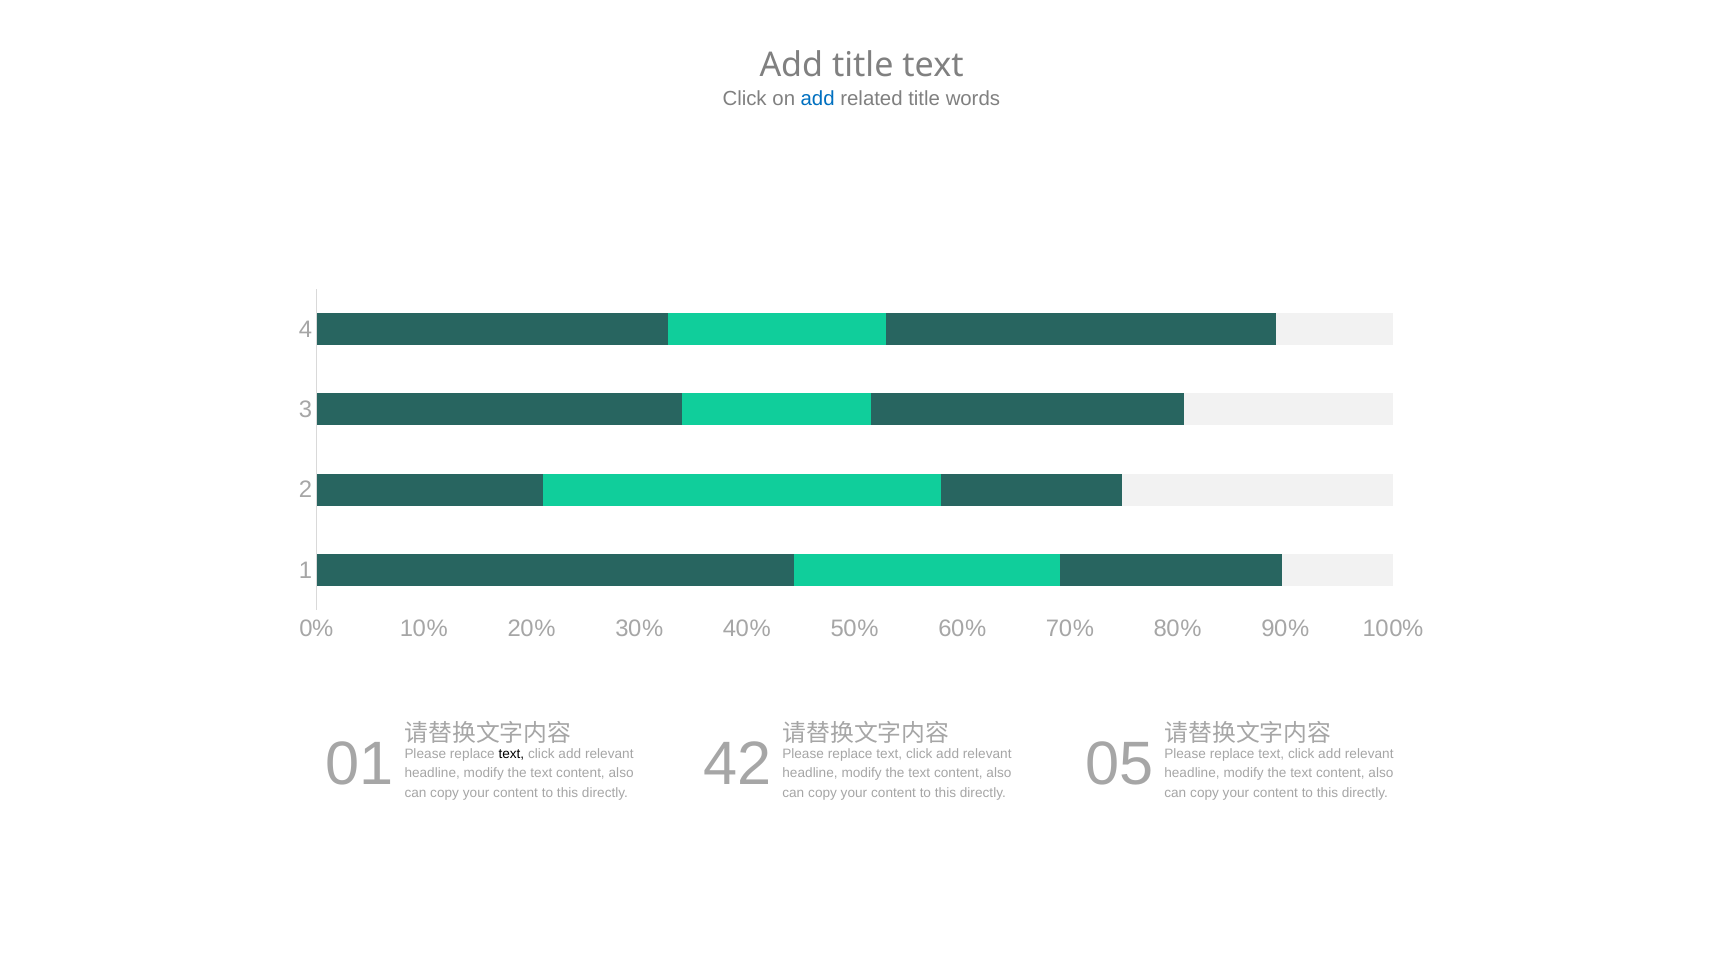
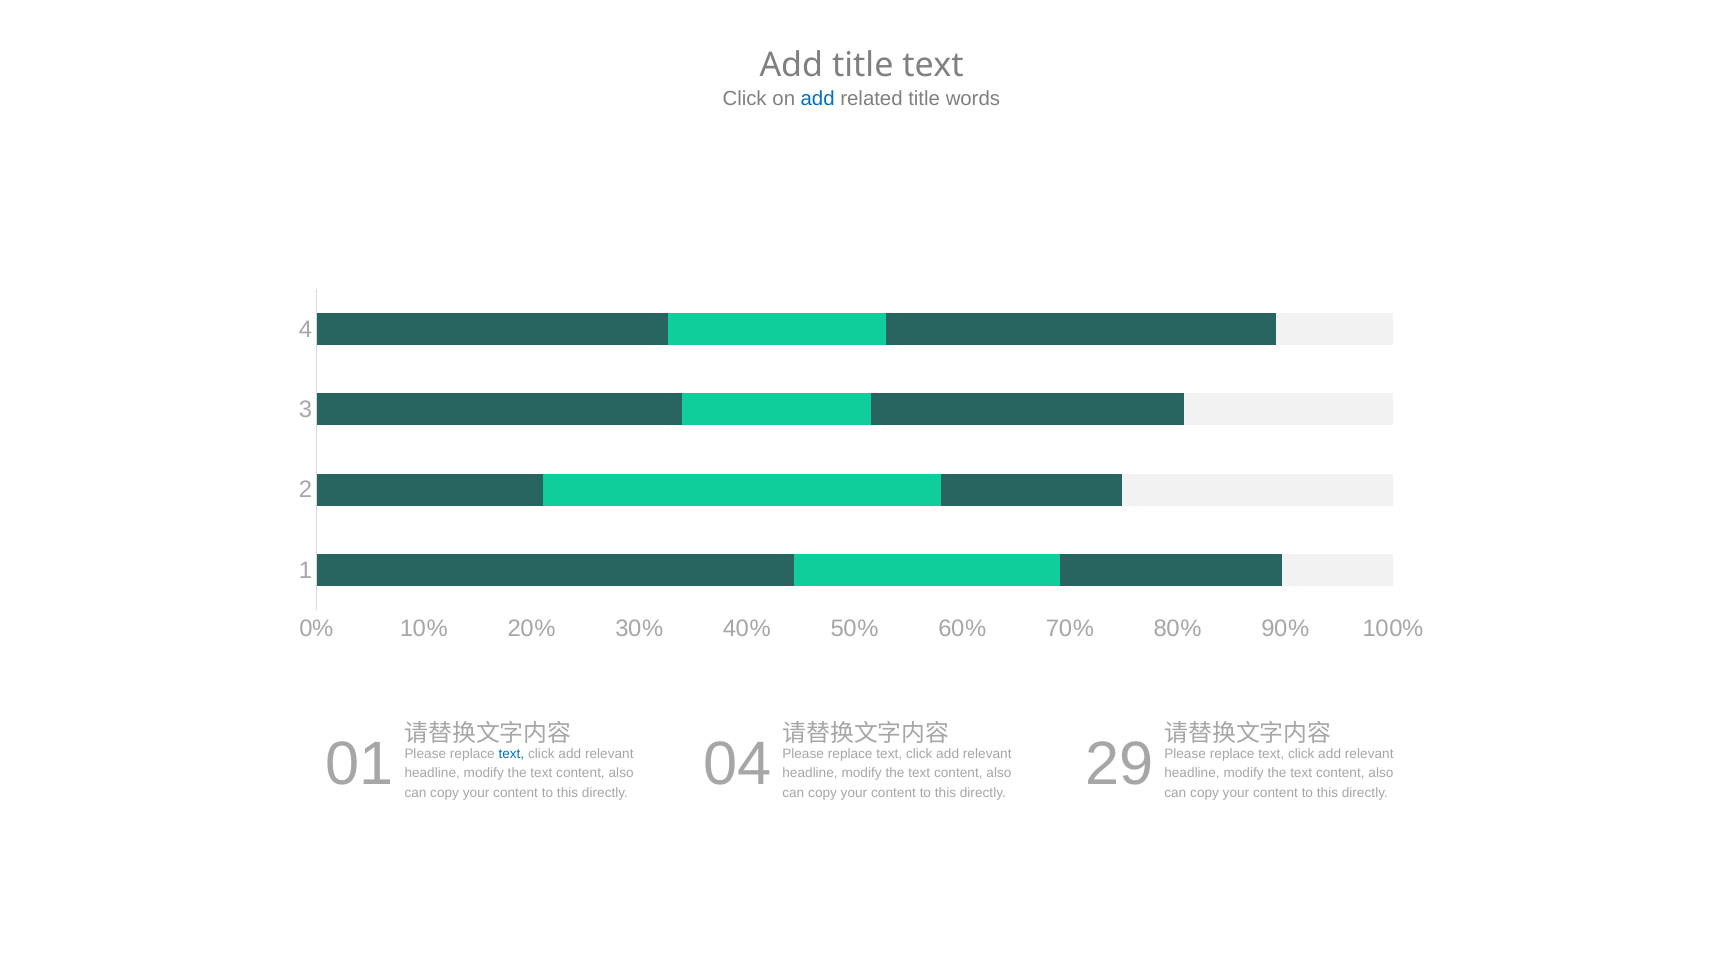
42: 42 -> 04 (737, 764)
05: 05 -> 29 (1119, 764)
text colour: black -> blue (511, 754)
